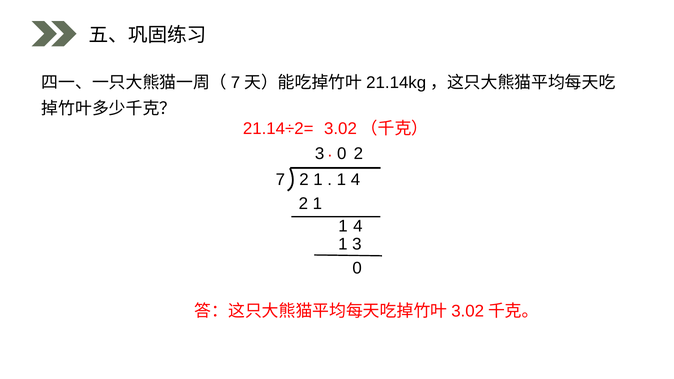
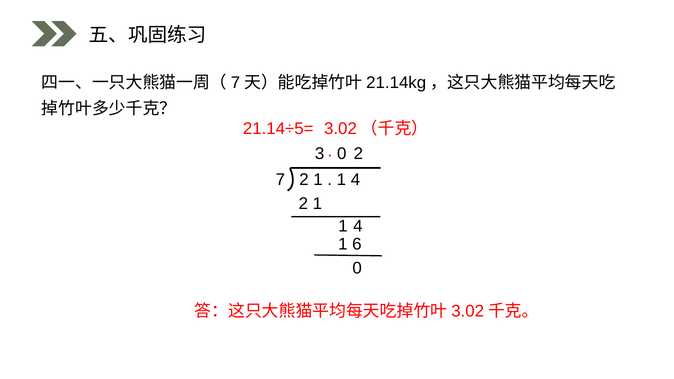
21.14÷2=: 21.14÷2= -> 21.14÷5= (278, 129)
1 3: 3 -> 6 (357, 244)
